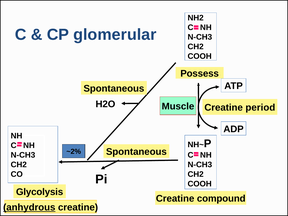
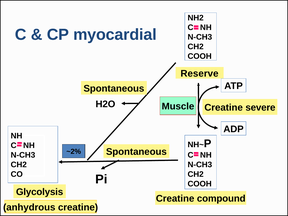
glomerular: glomerular -> myocardial (115, 35)
Possess: Possess -> Reserve (199, 74)
period: period -> severe (260, 108)
anhydrous underline: present -> none (29, 207)
